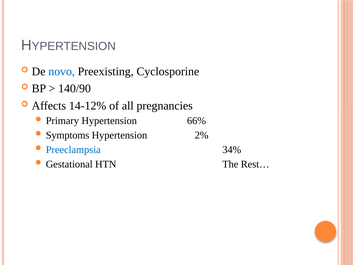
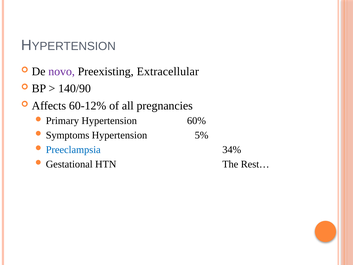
novo colour: blue -> purple (62, 71)
Cyclosporine: Cyclosporine -> Extracellular (168, 71)
14-12%: 14-12% -> 60-12% (88, 106)
66%: 66% -> 60% (196, 121)
2%: 2% -> 5% (202, 135)
